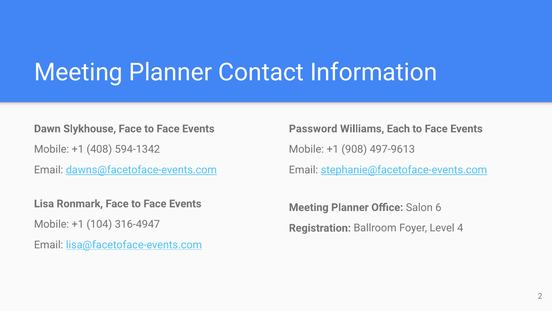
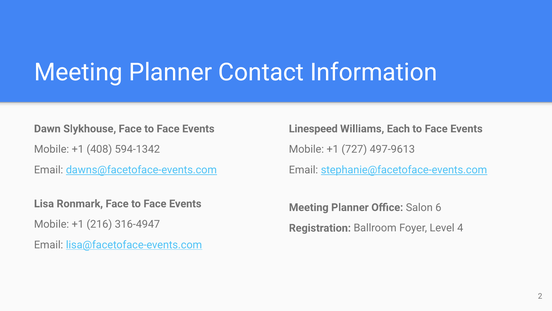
Password: Password -> Linespeed (313, 129)
908: 908 -> 727 (354, 149)
104: 104 -> 216 (99, 224)
